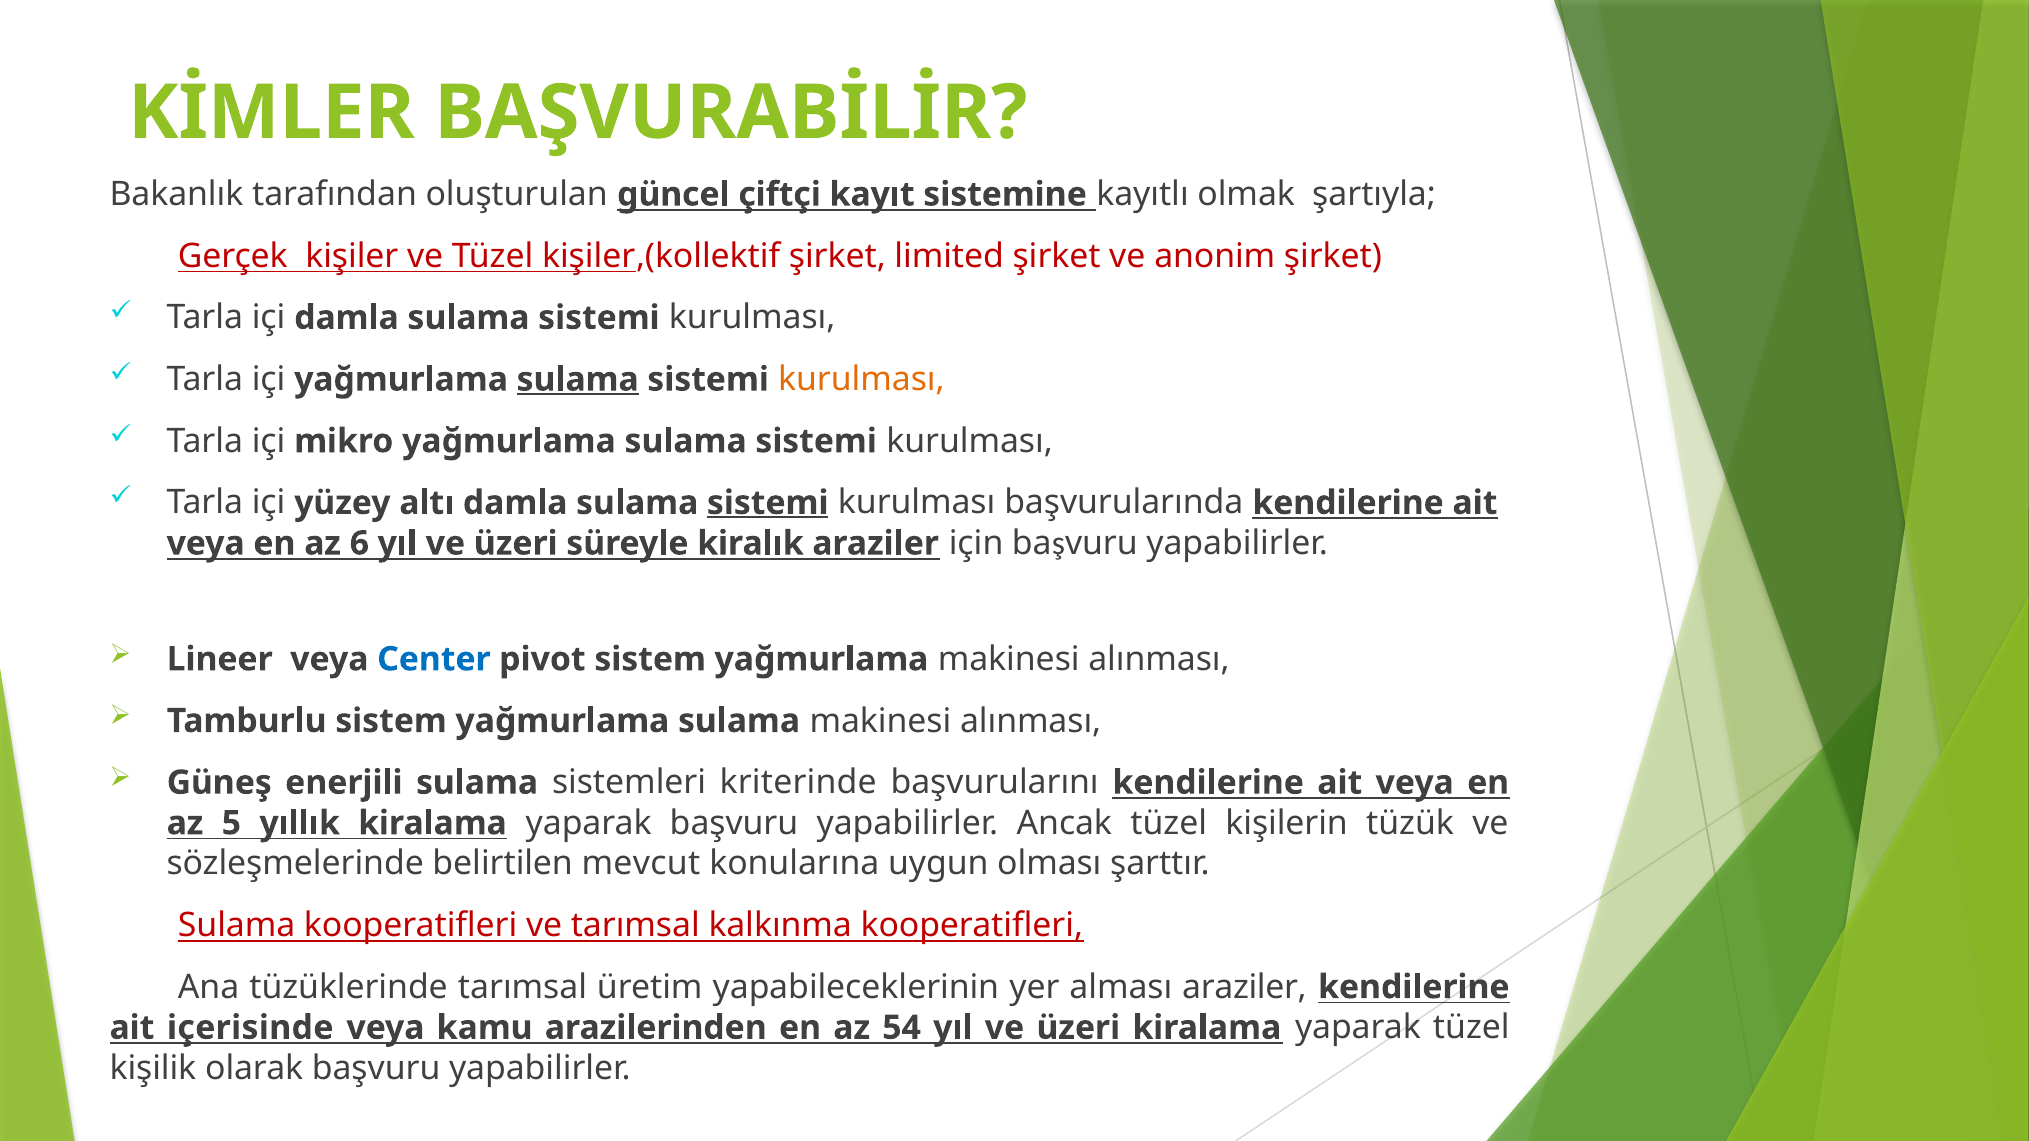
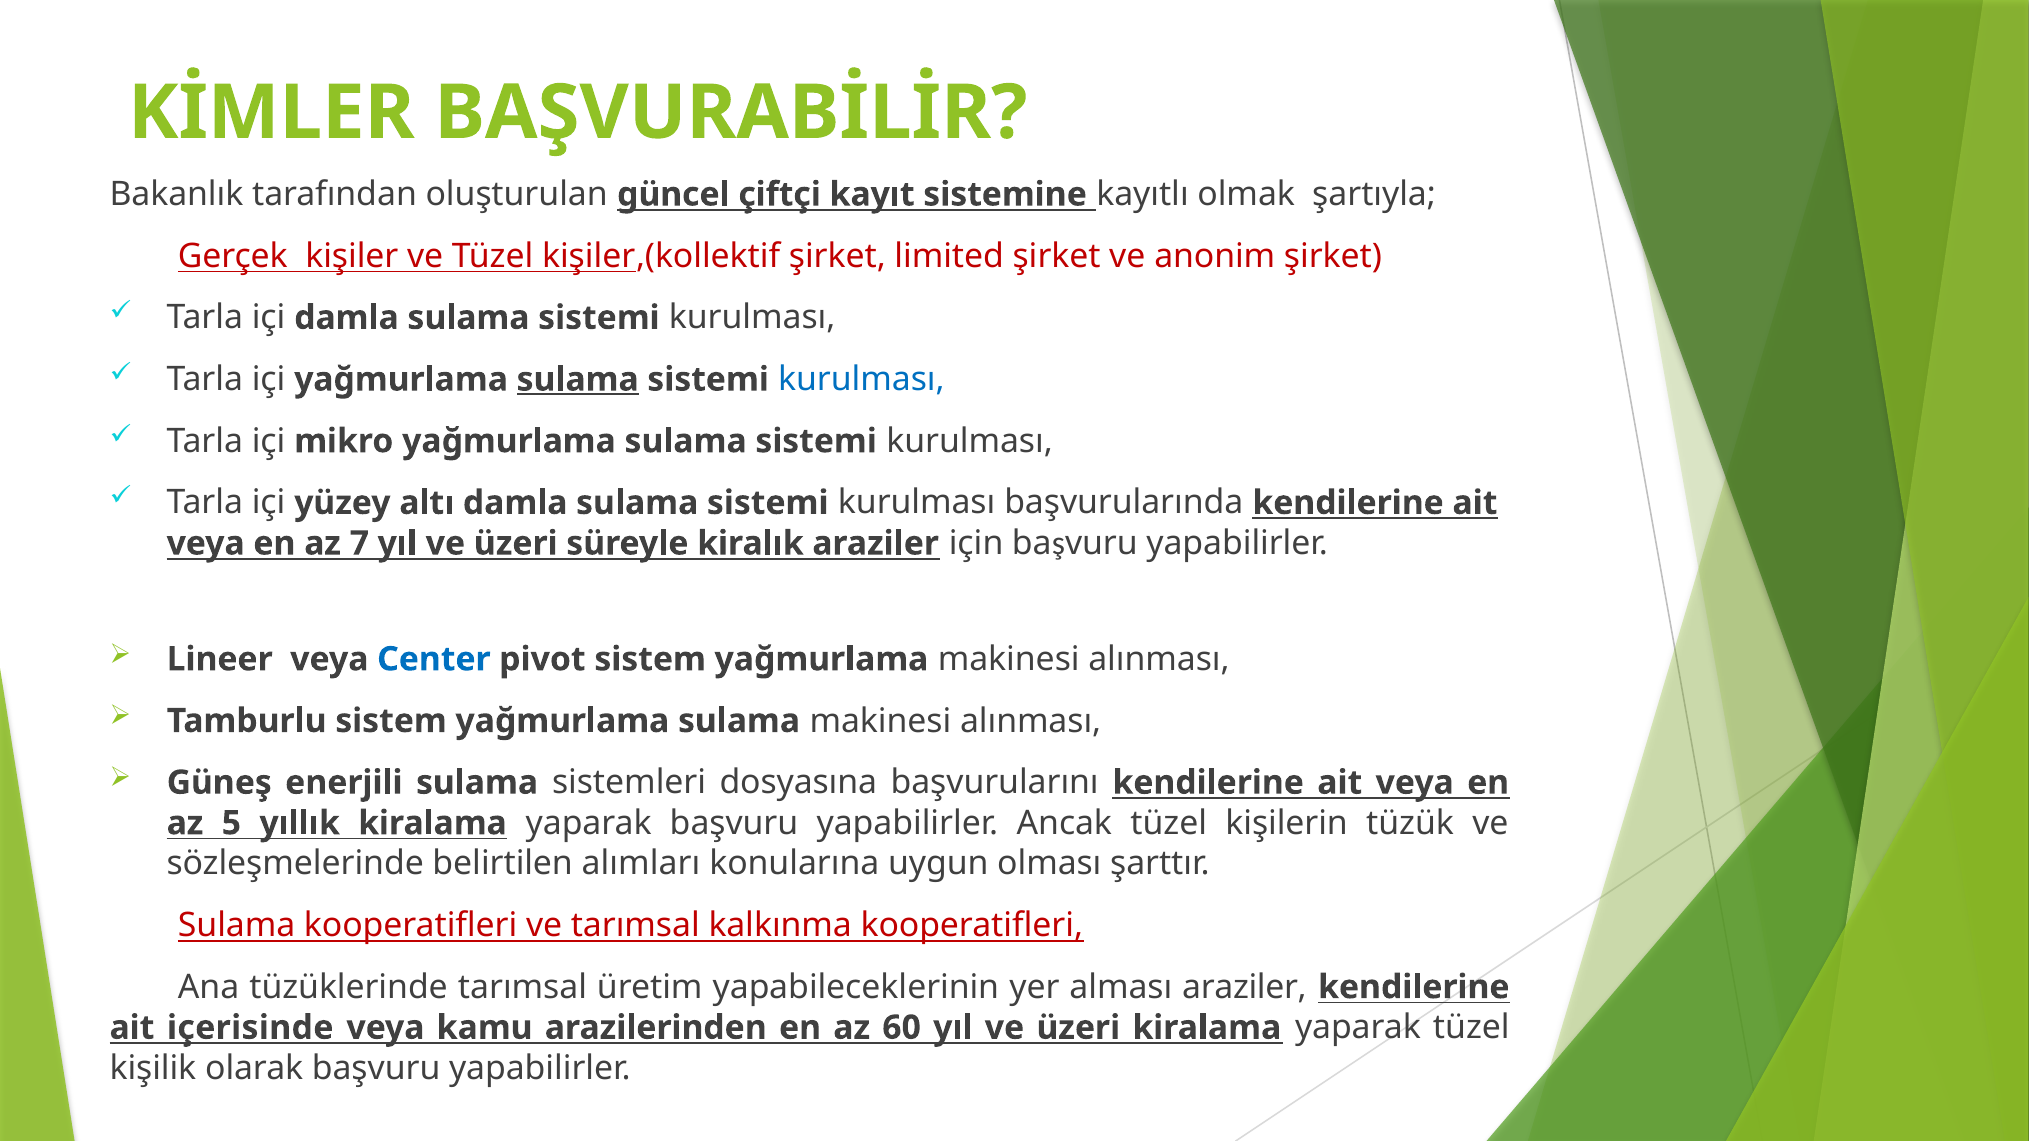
kurulması colour: orange -> blue (861, 380)
sistemi underline: present -> none (768, 503)
6: 6 -> 7 (359, 544)
kriterinde: kriterinde -> dosyasına (798, 783)
mevcut: mevcut -> alımları (641, 864)
54: 54 -> 60 (902, 1028)
